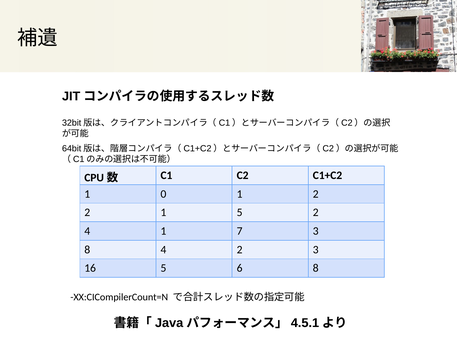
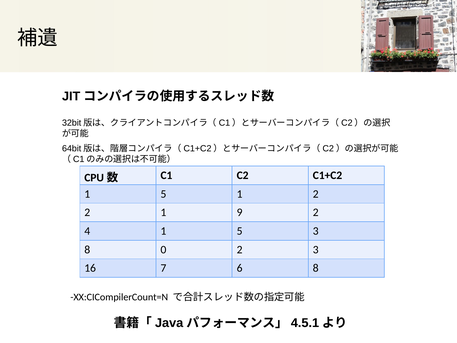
0: 0 -> 5 (163, 194)
1 5: 5 -> 9 (240, 212)
4 1 7: 7 -> 5 (240, 231)
8 4: 4 -> 0 (163, 249)
16 5: 5 -> 7 (163, 268)
